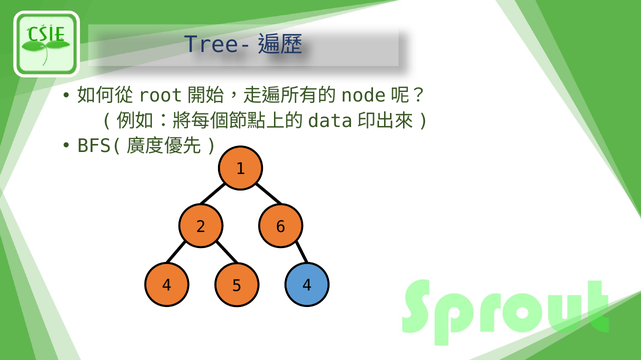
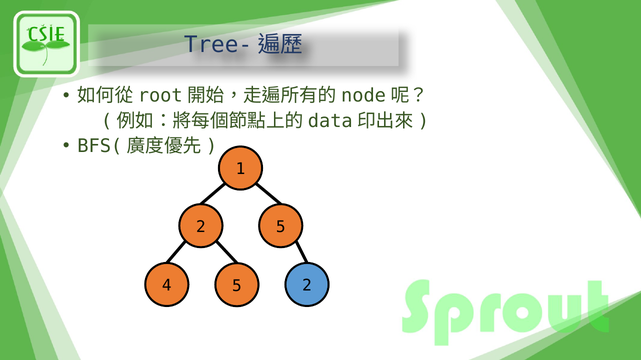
2 6: 6 -> 5 (281, 227)
5 4: 4 -> 2 (307, 286)
